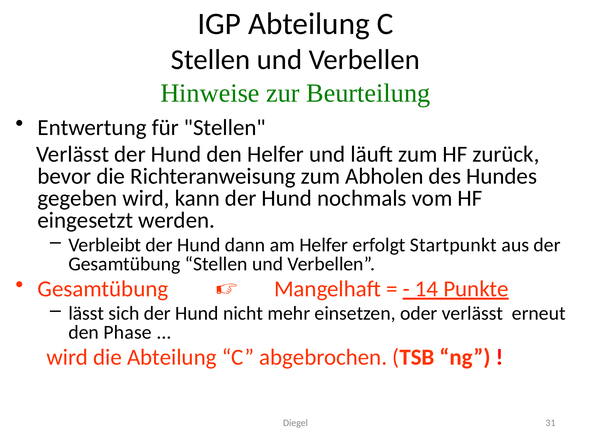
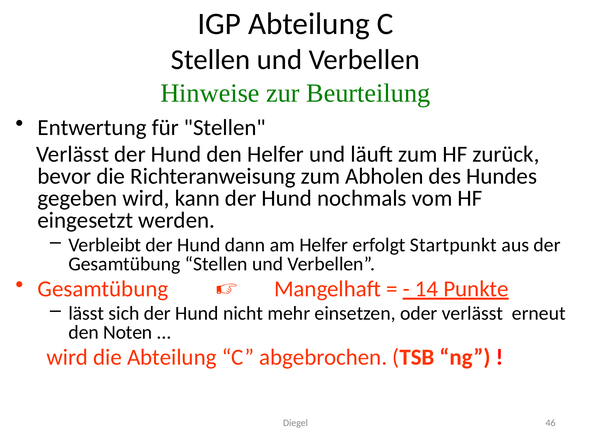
Phase: Phase -> Noten (128, 332)
31: 31 -> 46 (551, 423)
